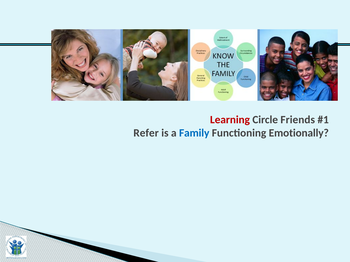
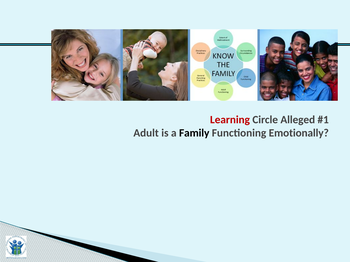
Friends: Friends -> Alleged (298, 120)
Refer: Refer -> Adult (146, 133)
Family colour: blue -> black (194, 133)
